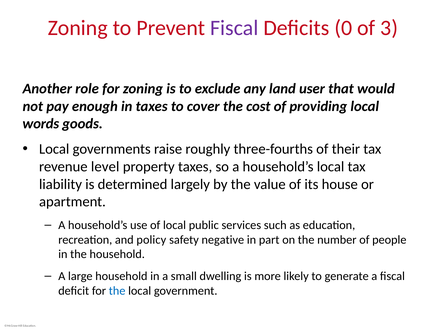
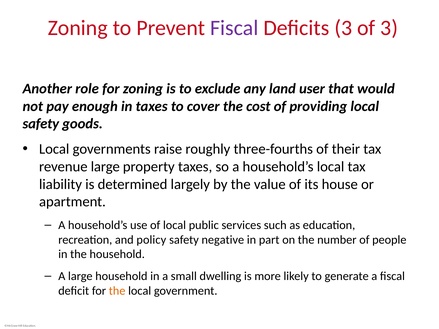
Deficits 0: 0 -> 3 (343, 28)
words: words -> safety (41, 124)
revenue level: level -> large (105, 167)
the colour: blue -> orange (117, 291)
